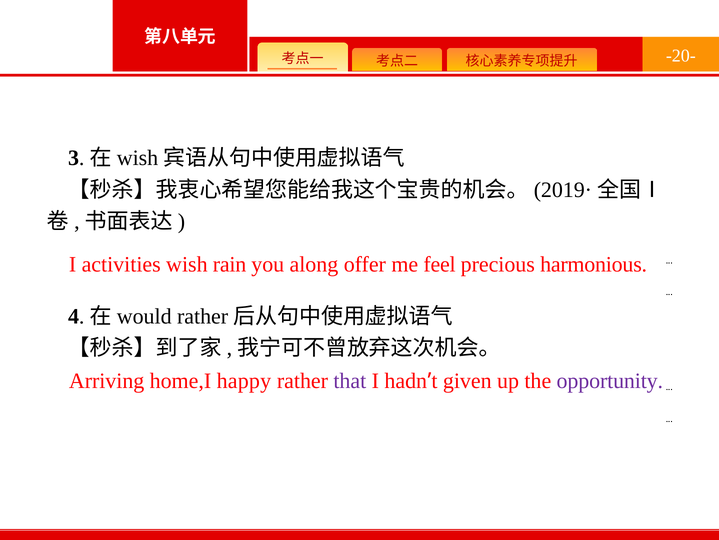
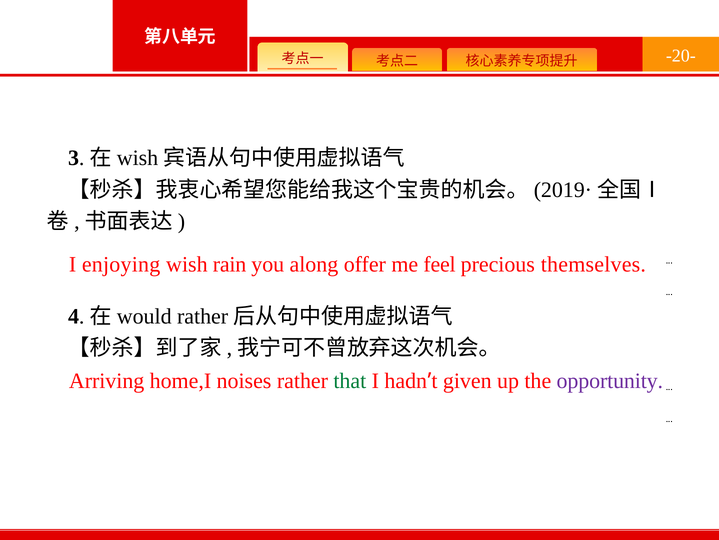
activities: activities -> enjoying (121, 264)
harmonious: harmonious -> themselves (593, 264)
happy: happy -> noises (244, 380)
that colour: purple -> green (350, 380)
